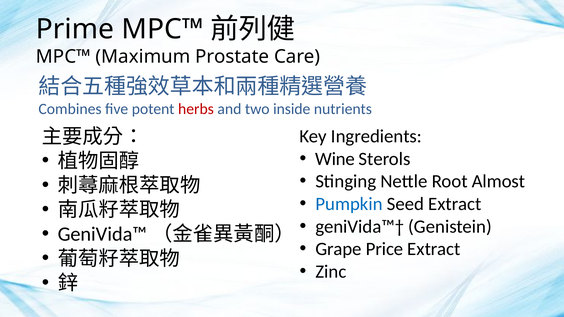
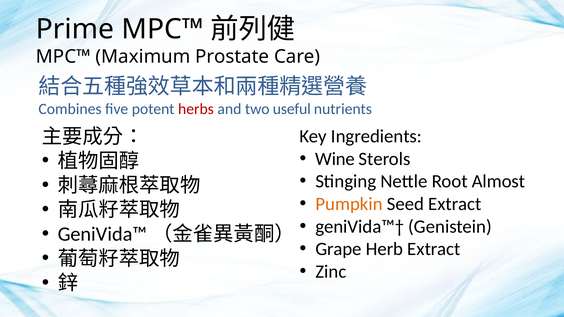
inside: inside -> useful (292, 109)
Pumpkin colour: blue -> orange (349, 204)
Price: Price -> Herb (385, 249)
